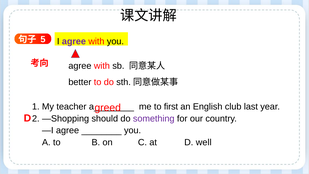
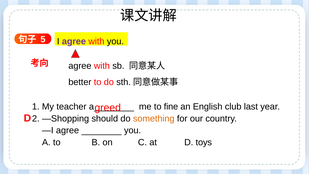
first: first -> fine (171, 107)
something colour: purple -> orange (154, 118)
well: well -> toys (204, 142)
